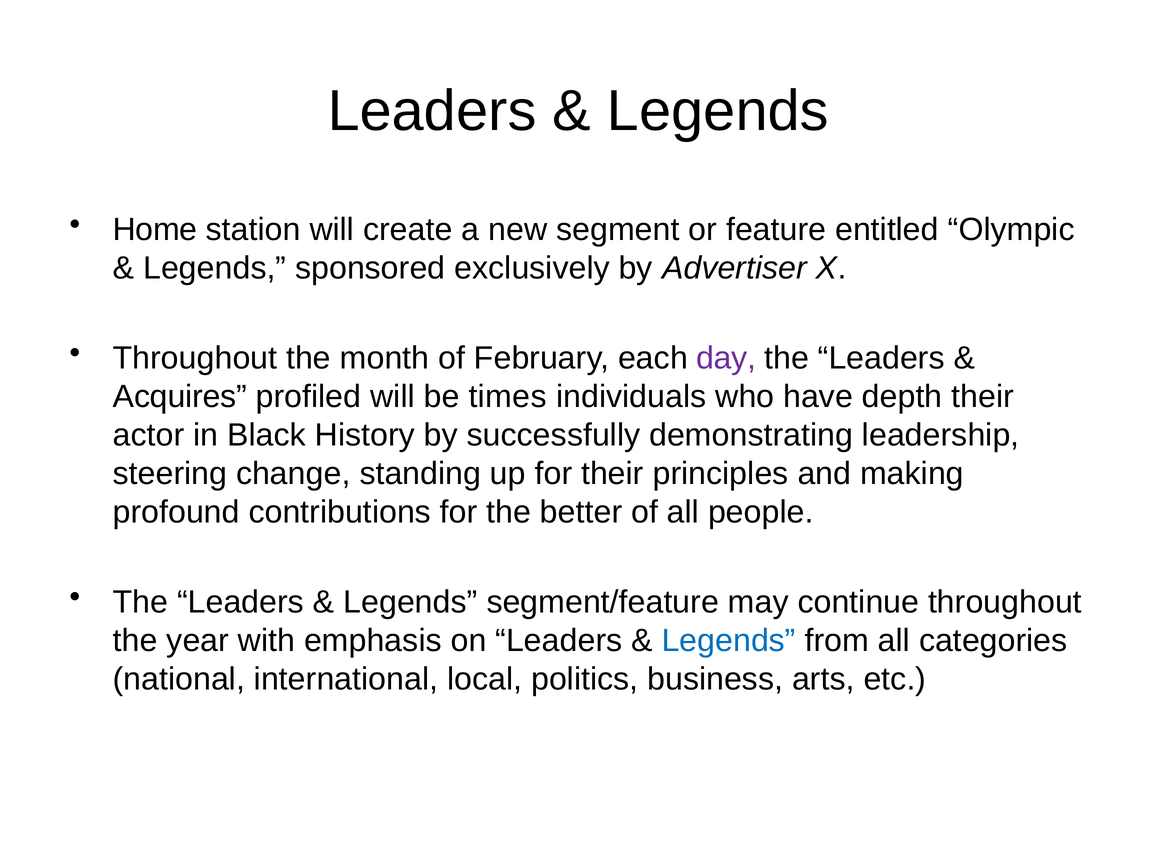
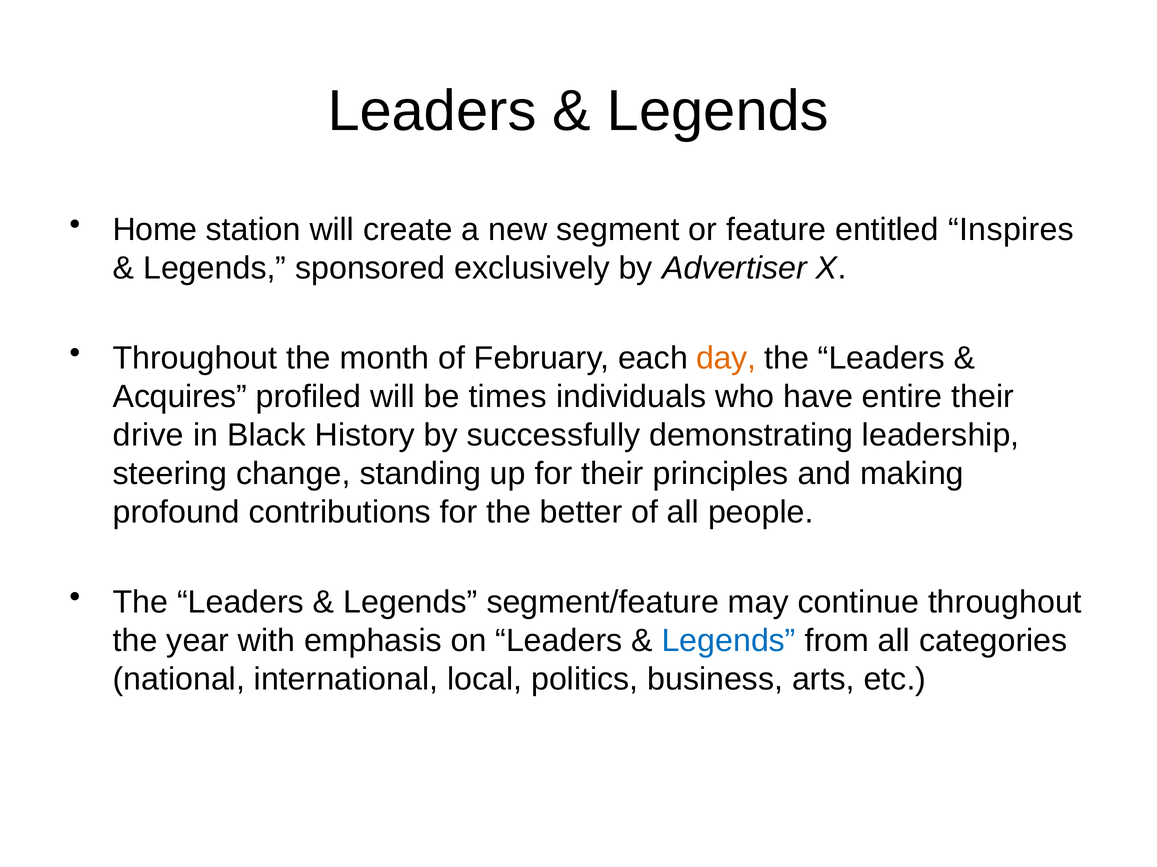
Olympic: Olympic -> Inspires (1011, 230)
day colour: purple -> orange (726, 358)
depth: depth -> entire (902, 397)
actor: actor -> drive (148, 436)
